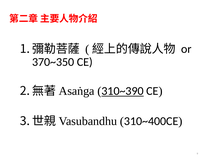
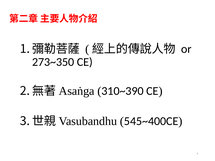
370~350: 370~350 -> 273~350 (53, 62)
310~390 underline: present -> none (123, 91)
310~400CE: 310~400CE -> 545~400CE (151, 121)
